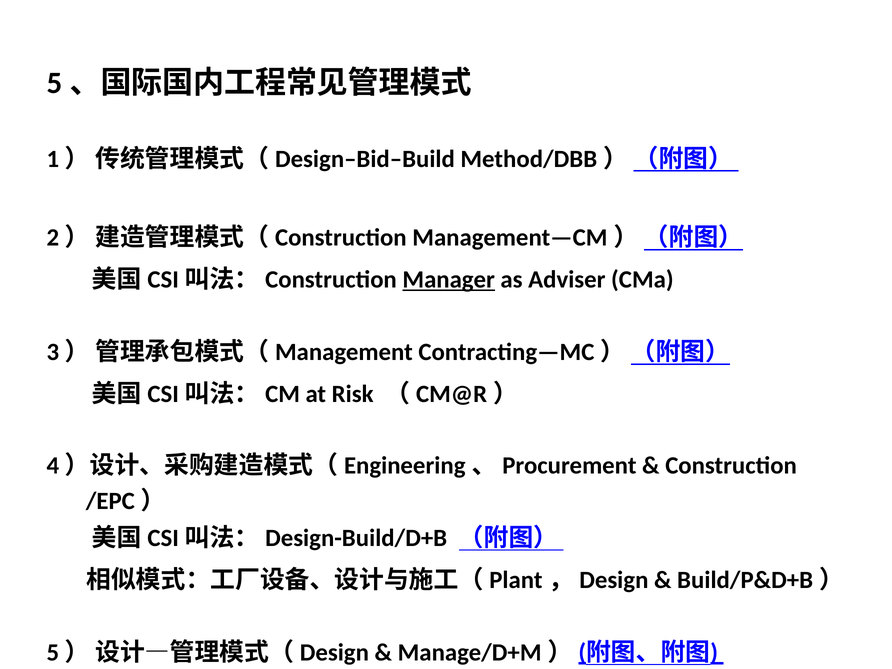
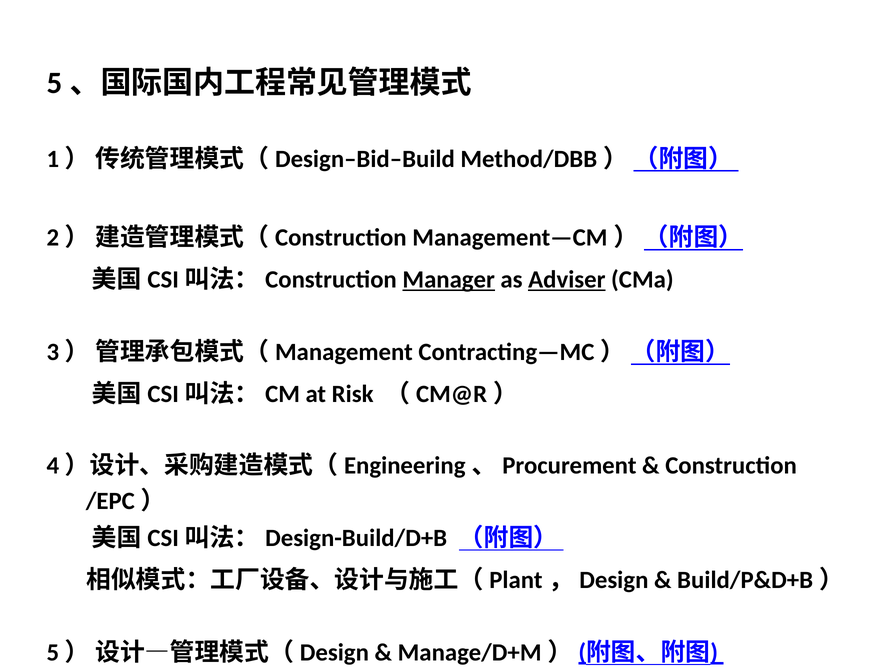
Adviser underline: none -> present (567, 280)
